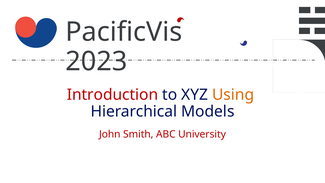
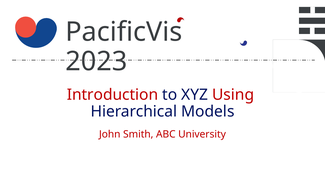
Using colour: orange -> red (233, 95)
